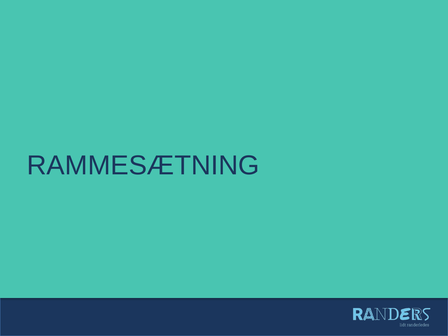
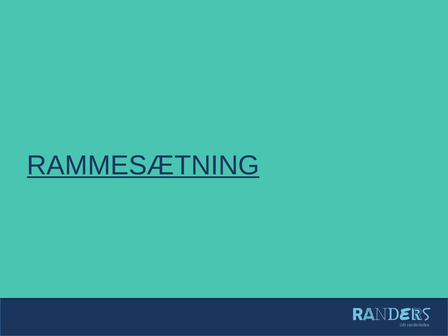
RAMMESÆTNING underline: none -> present (143, 165)
